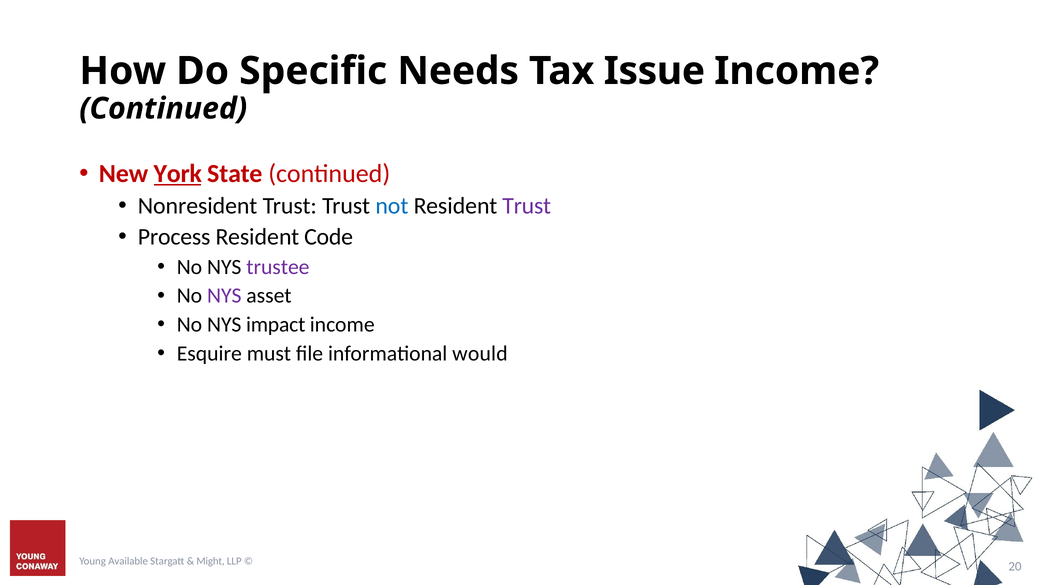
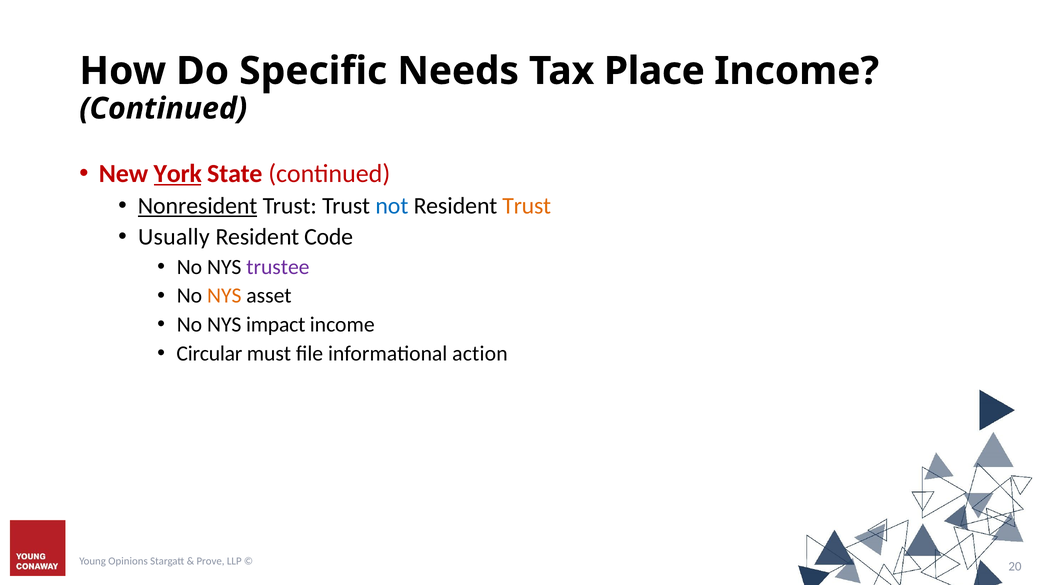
Issue: Issue -> Place (654, 71)
Nonresident underline: none -> present (198, 206)
Trust colour: purple -> orange (527, 206)
Process: Process -> Usually (174, 237)
NYS colour: purple -> orange (224, 296)
Esquire: Esquire -> Circular (209, 353)
would: would -> action (480, 353)
Available: Available -> Opinions (128, 561)
Might: Might -> Prove (210, 561)
